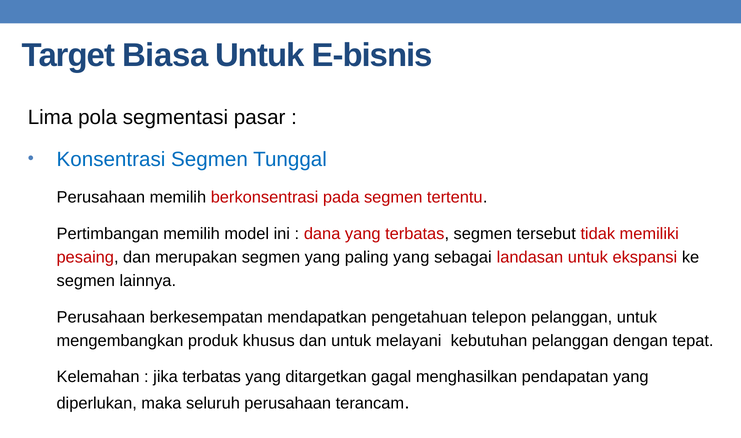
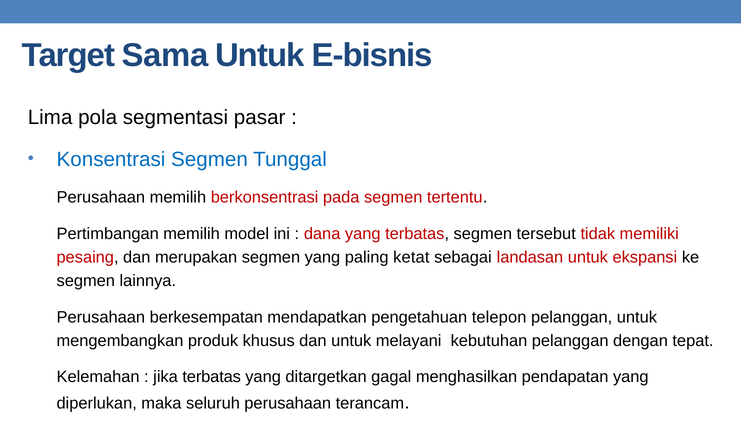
Biasa: Biasa -> Sama (165, 55)
paling yang: yang -> ketat (411, 257)
